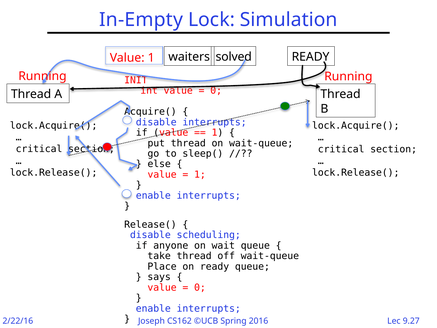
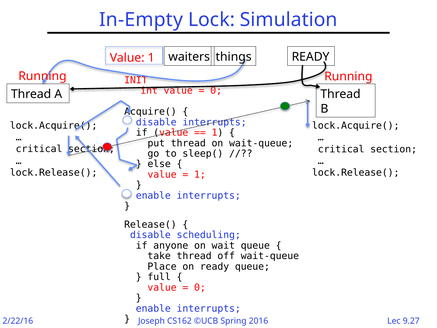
solved: solved -> things (234, 57)
says: says -> full (159, 277)
